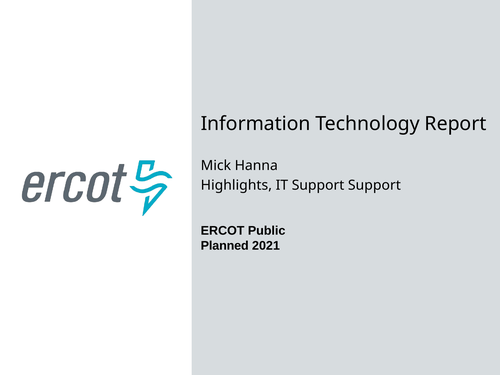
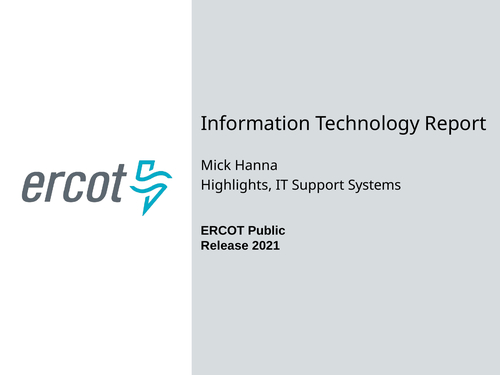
Support Support: Support -> Systems (375, 185)
Planned: Planned -> Release (225, 246)
